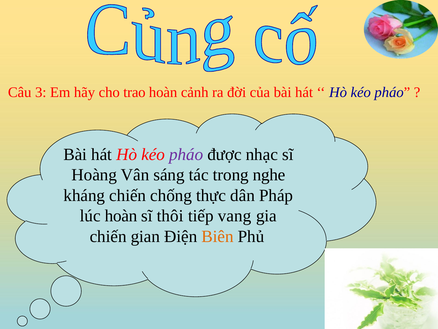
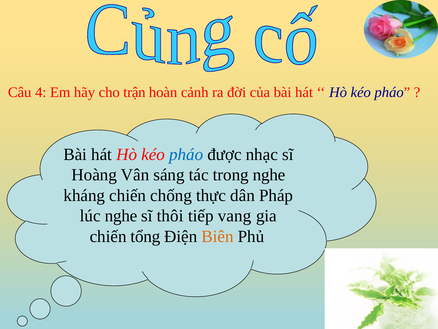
3: 3 -> 4 (41, 92)
trao: trao -> trận (134, 92)
pháo colour: purple -> blue (186, 154)
lúc hoàn: hoàn -> nghe (121, 216)
gian: gian -> tổng (145, 236)
